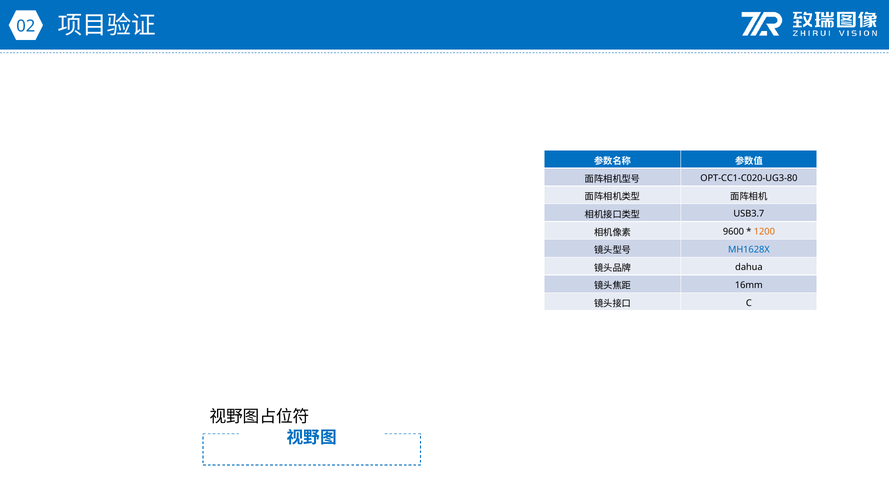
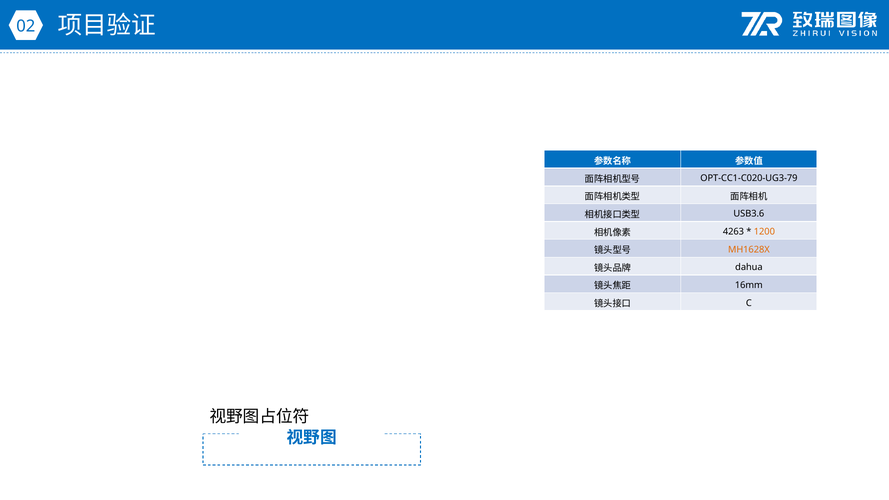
OPT-CC1-C020-UG3-80: OPT-CC1-C020-UG3-80 -> OPT-CC1-C020-UG3-79 (749, 178)
USB3.7: USB3.7 -> USB3.6 (749, 214)
9600: 9600 -> 4263 (733, 232)
MH1628X colour: blue -> orange (749, 250)
